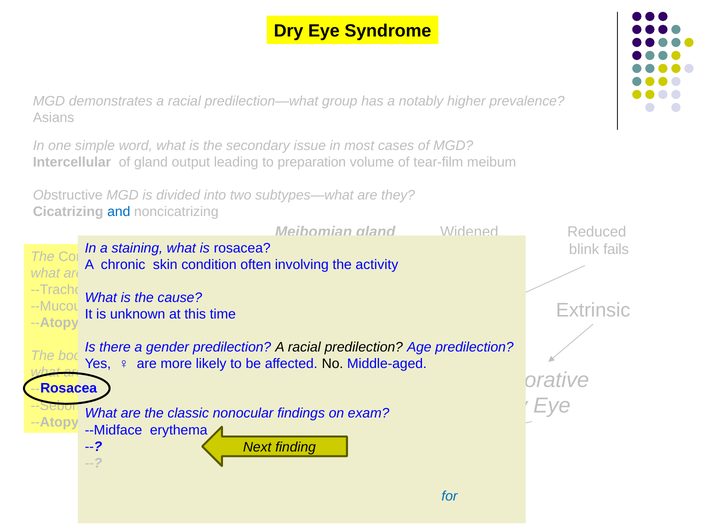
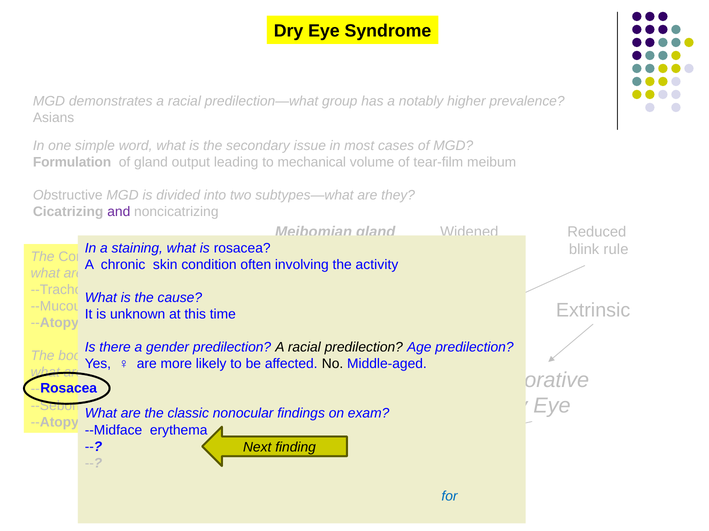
Intercellular: Intercellular -> Formulation (72, 163)
preparation: preparation -> mechanical (312, 163)
and colour: blue -> purple (119, 212)
fails: fails -> rule (616, 250)
